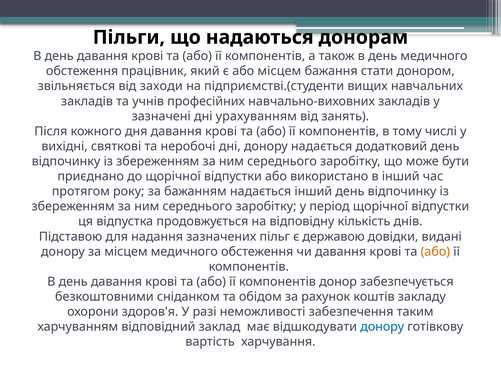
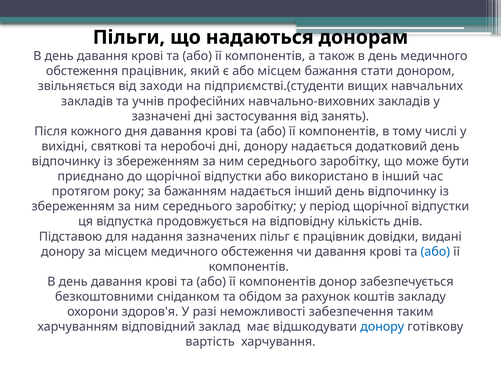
урахуванням: урахуванням -> застосування (256, 116)
є державою: державою -> працівник (334, 236)
або colour: orange -> blue (435, 251)
